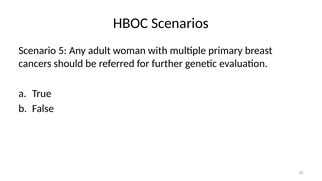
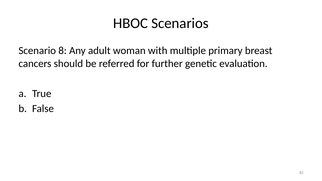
5: 5 -> 8 (63, 51)
